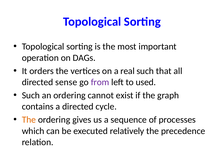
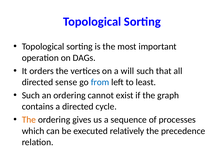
real: real -> will (127, 71)
from colour: purple -> blue (100, 82)
used: used -> least (146, 82)
